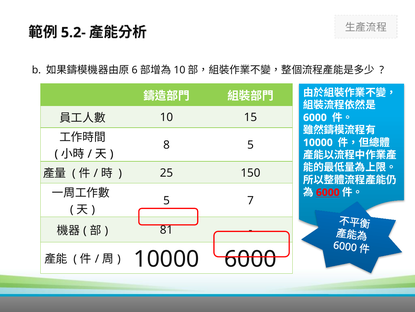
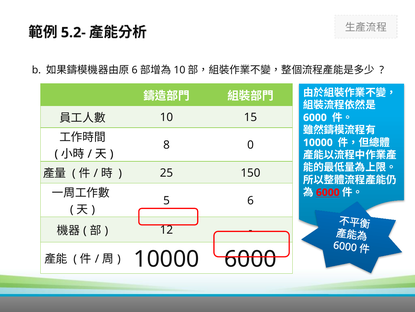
8 5: 5 -> 0 (250, 145)
7: 7 -> 6 (250, 200)
81: 81 -> 12 (166, 230)
